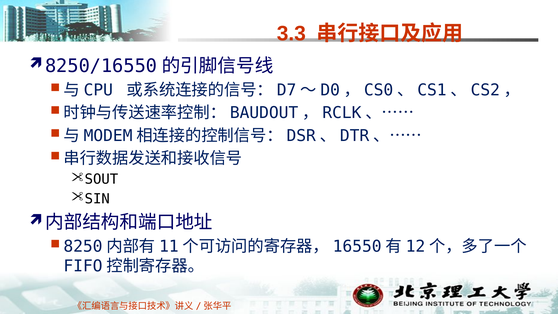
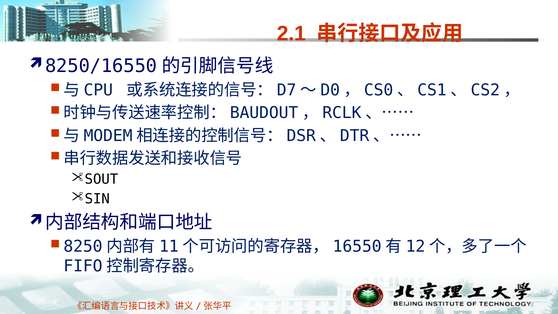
3.3: 3.3 -> 2.1 (291, 33)
